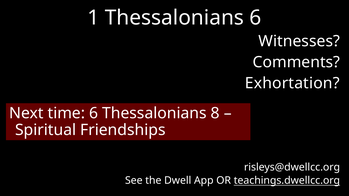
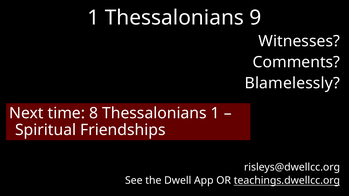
Thessalonians 6: 6 -> 9 (255, 18)
Exhortation: Exhortation -> Blamelessly (292, 83)
time 6: 6 -> 8 (94, 113)
Thessalonians 8: 8 -> 1 (215, 113)
